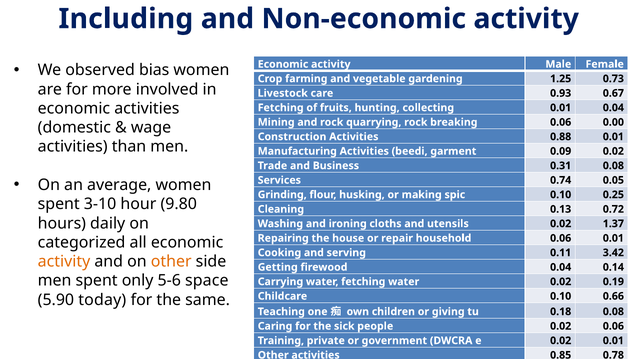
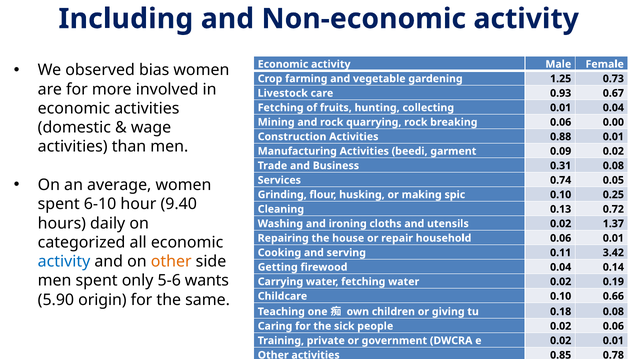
3-10: 3-10 -> 6-10 (100, 204)
9.80: 9.80 -> 9.40 (179, 204)
activity colour: orange -> blue (64, 261)
space: space -> wants (207, 281)
today: today -> origin (102, 300)
